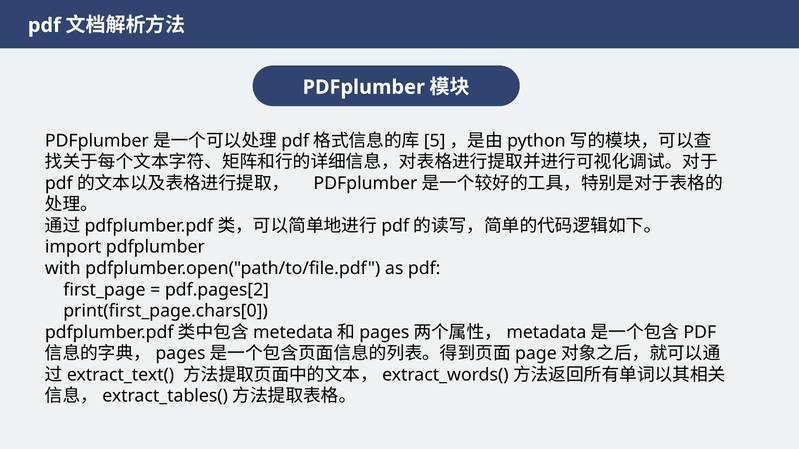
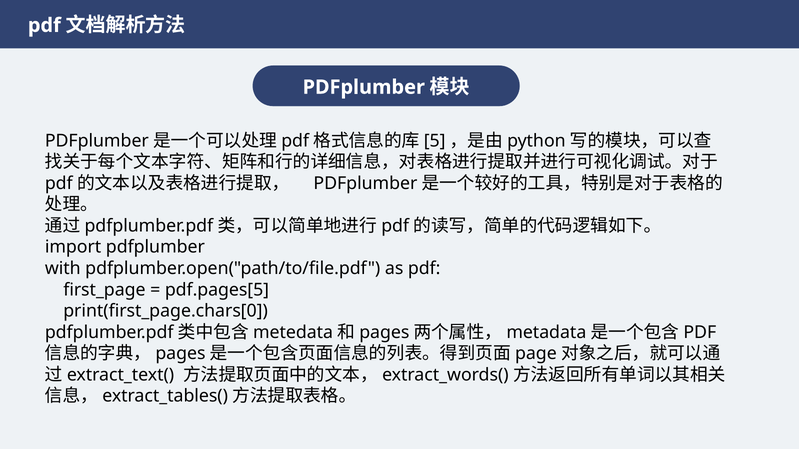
pdf.pages[2: pdf.pages[2 -> pdf.pages[5 (217, 290)
